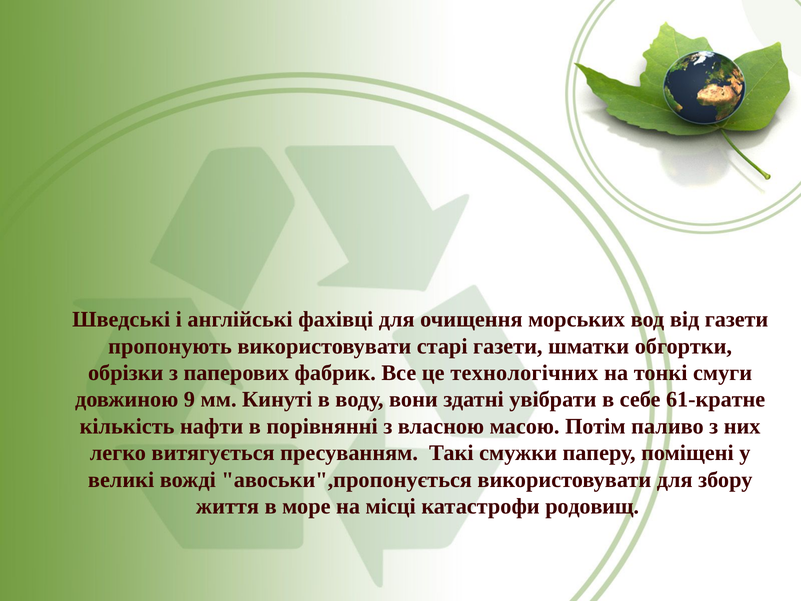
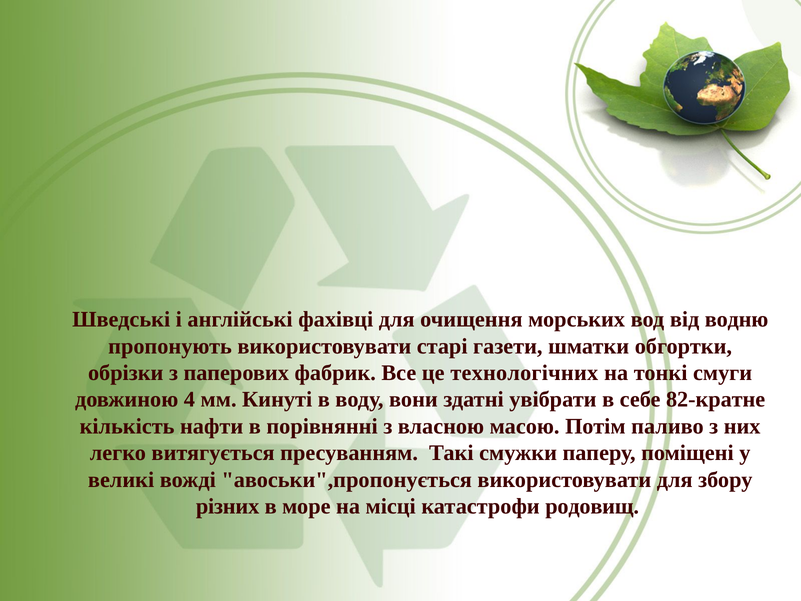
від газети: газети -> водню (737, 319)
9: 9 -> 4 (189, 399)
61-кратне: 61-кратне -> 82-кратне (716, 399)
життя: життя -> різних (228, 506)
